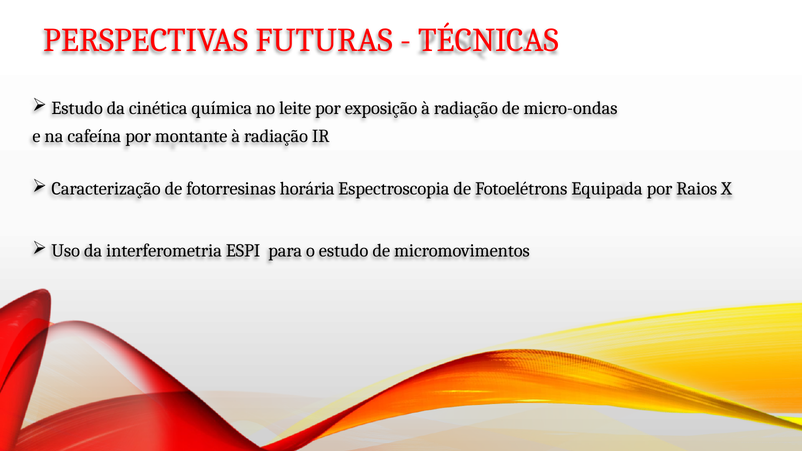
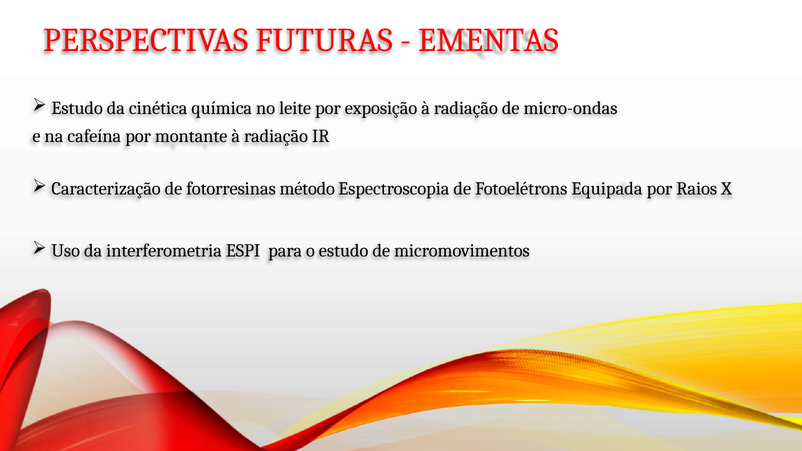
TÉCNICAS: TÉCNICAS -> EMENTAS (489, 40)
horária: horária -> método (307, 189)
